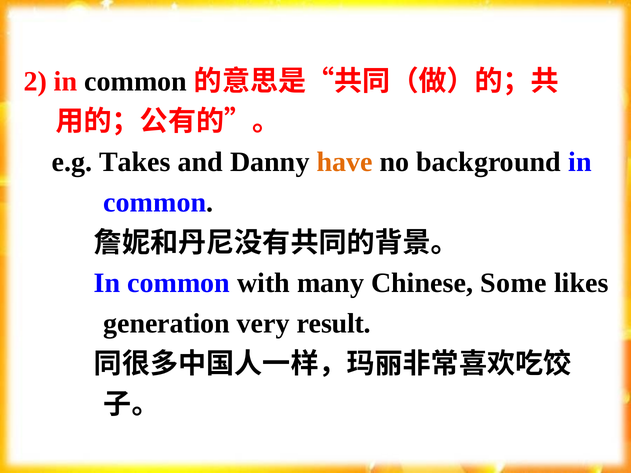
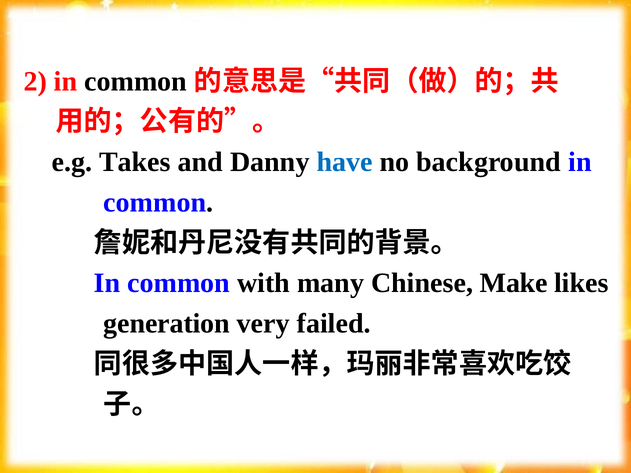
have colour: orange -> blue (345, 162)
Some: Some -> Make (514, 283)
result: result -> failed (334, 324)
